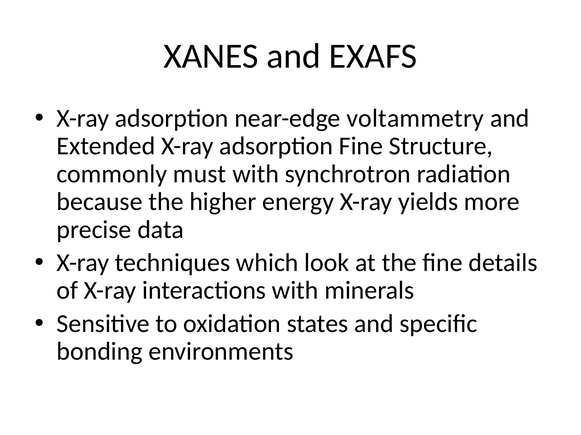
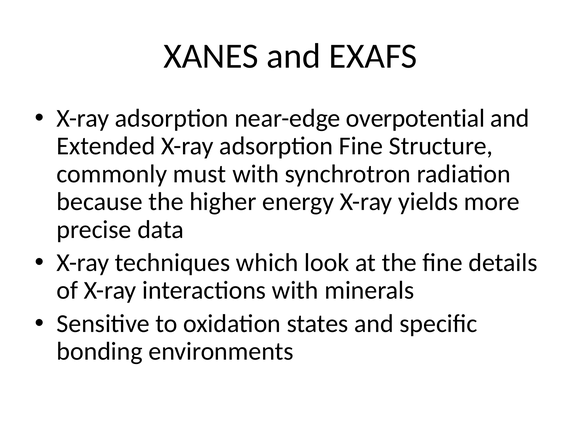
voltammetry: voltammetry -> overpotential (415, 118)
